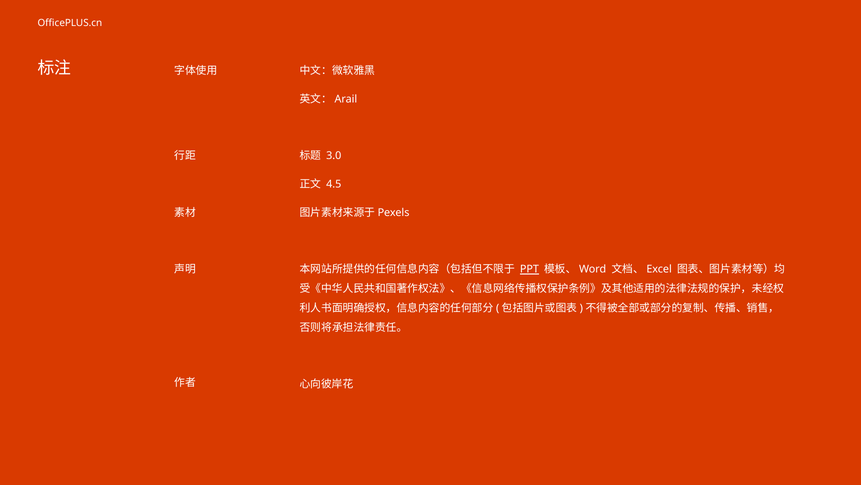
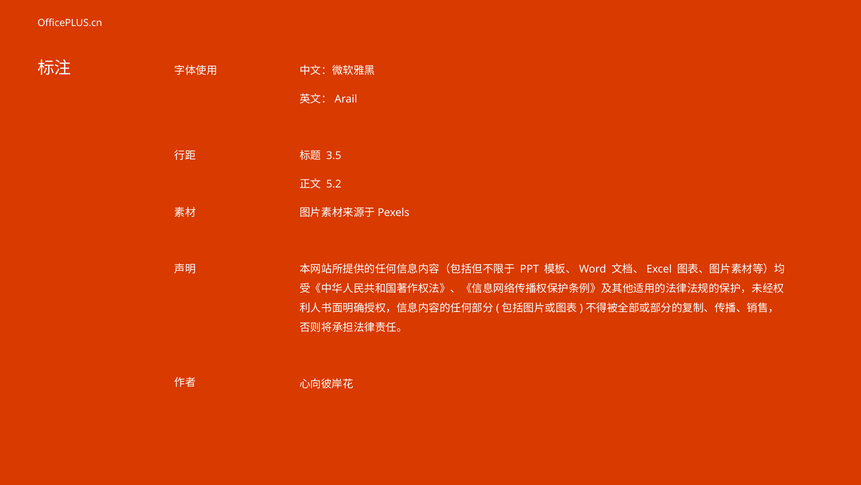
3.0: 3.0 -> 3.5 (334, 156)
4.5: 4.5 -> 5.2 (334, 184)
PPT underline: present -> none (529, 269)
